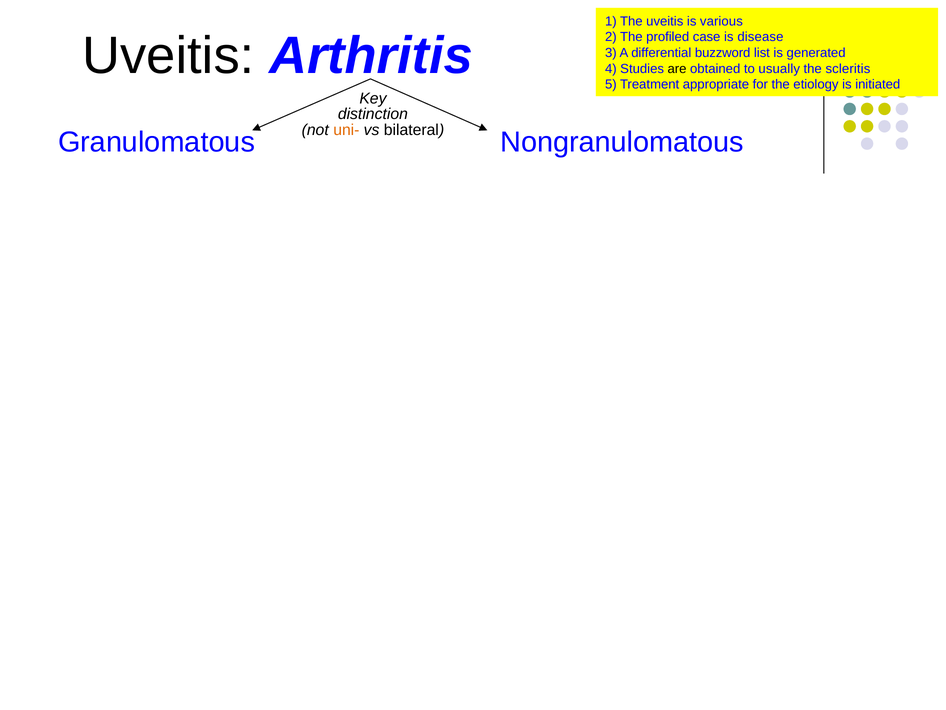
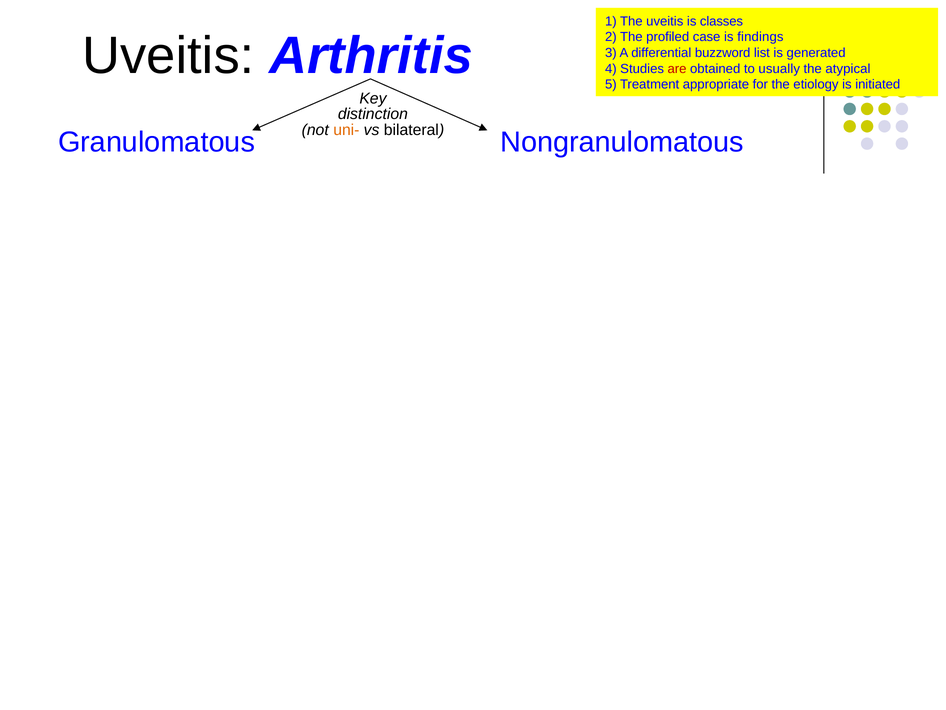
various: various -> classes (722, 21)
disease: disease -> findings (760, 37)
are colour: black -> red (677, 69)
scleritis: scleritis -> atypical (848, 69)
